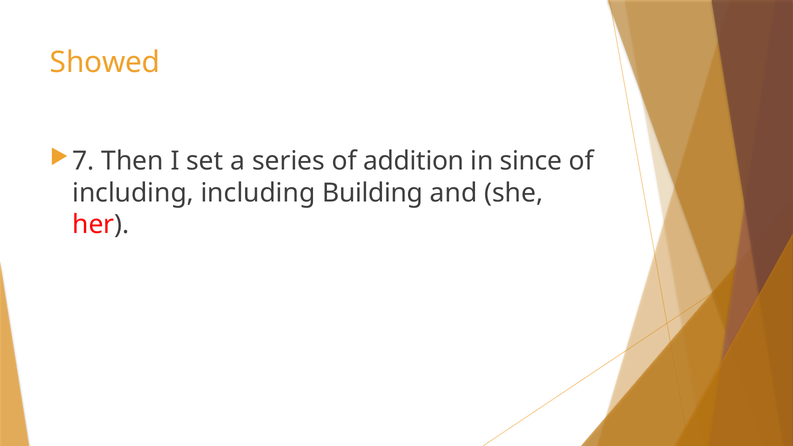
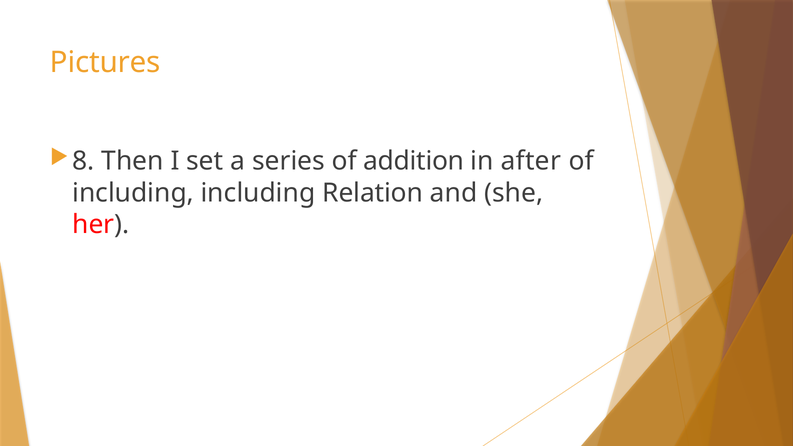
Showed: Showed -> Pictures (105, 63)
7: 7 -> 8 (83, 161)
since: since -> after (531, 161)
Building: Building -> Relation (373, 193)
